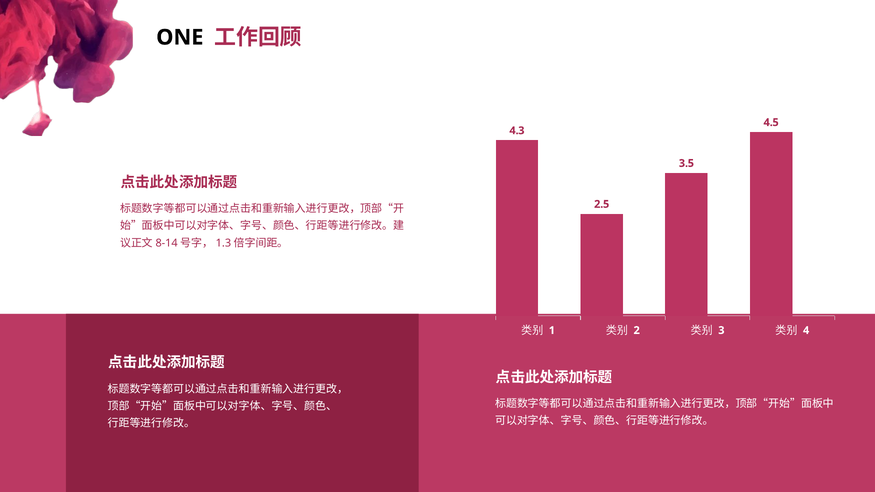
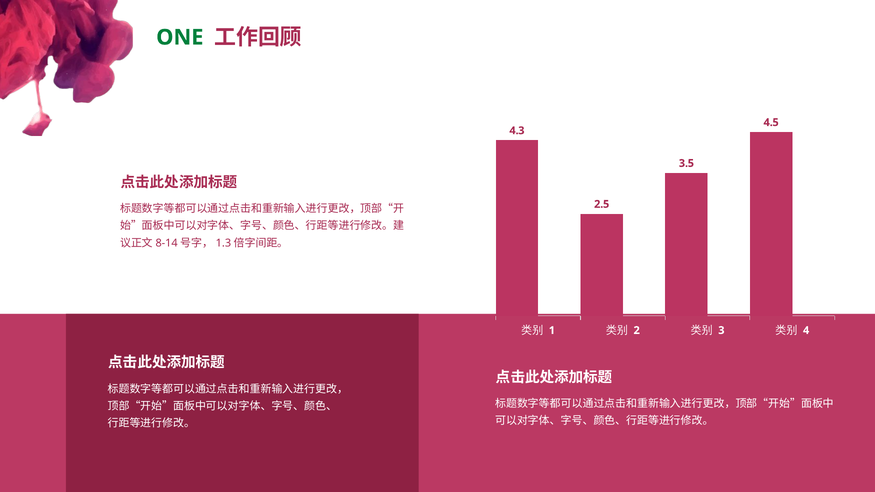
ONE colour: black -> green (180, 37)
